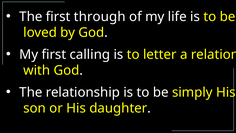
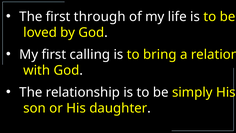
letter: letter -> bring (160, 54)
